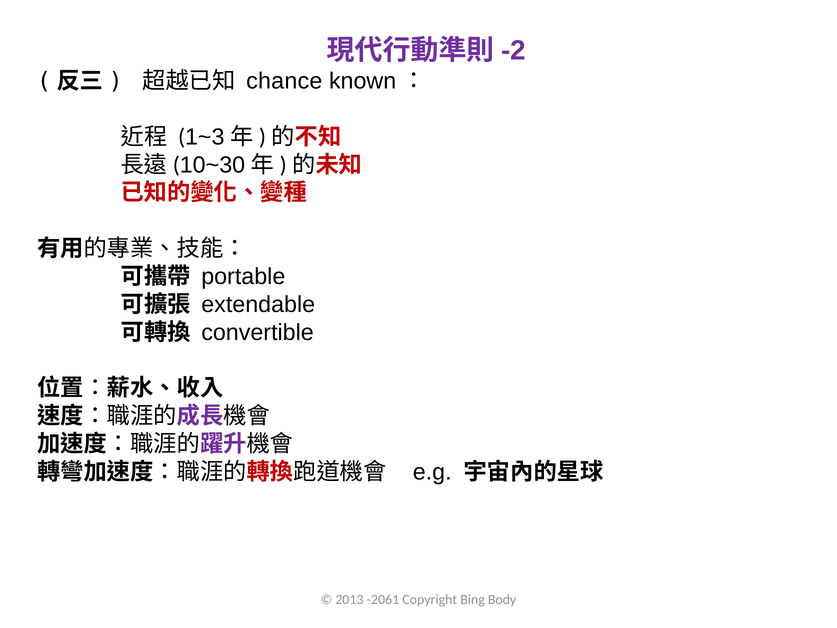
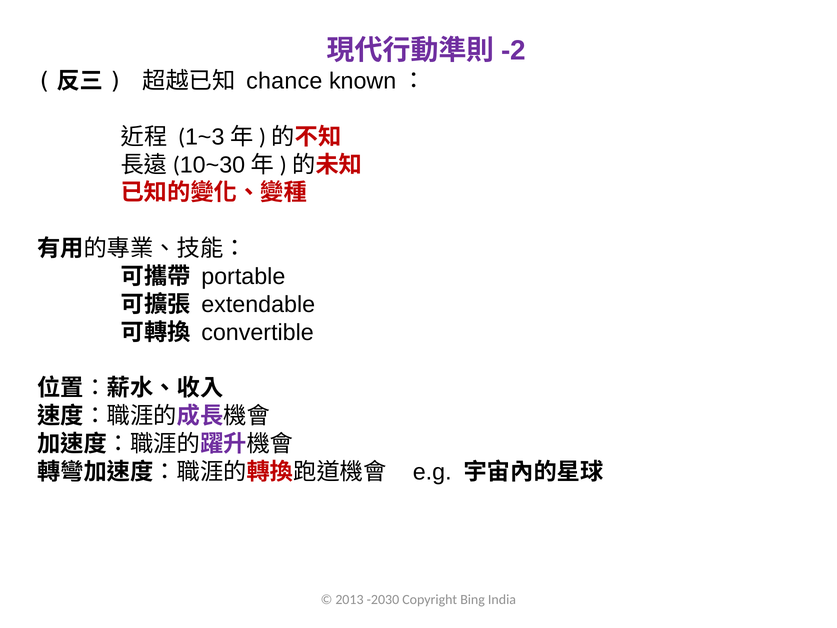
-2061: -2061 -> -2030 (383, 599)
Body: Body -> India (502, 599)
